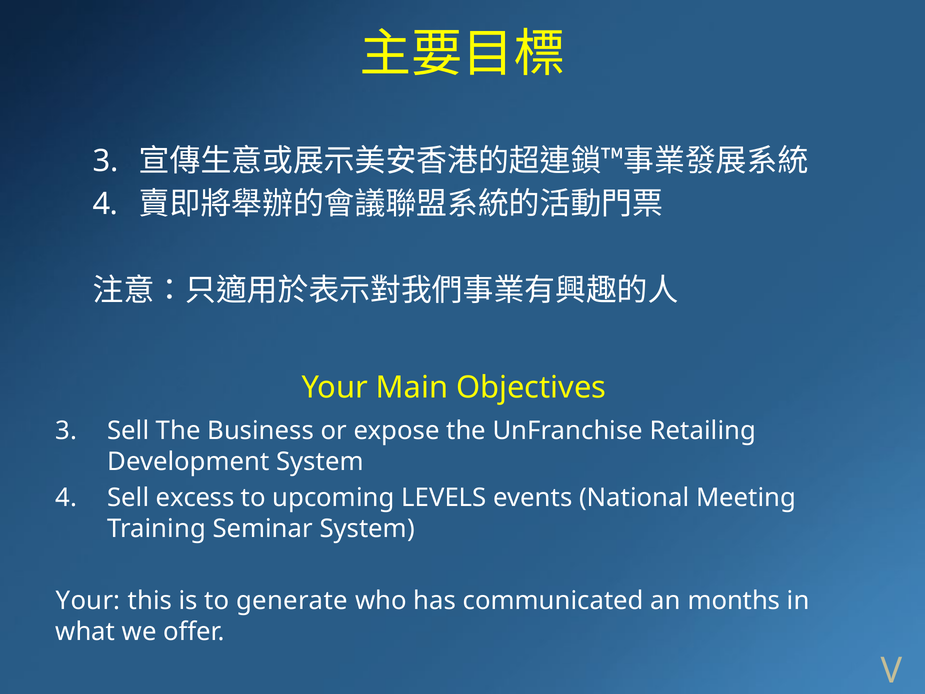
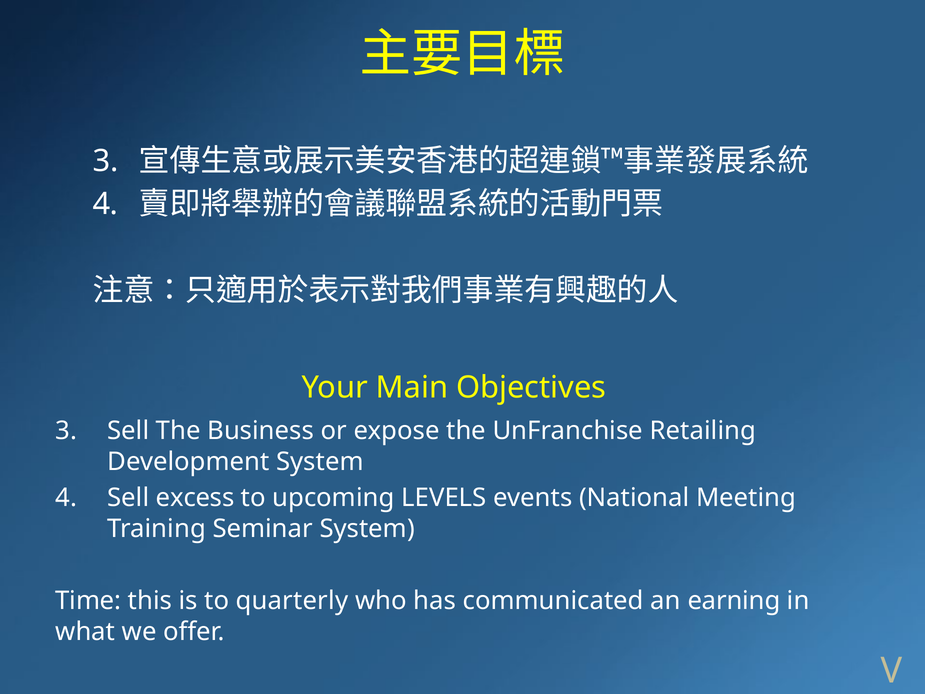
Your: Your -> Time (88, 601)
generate: generate -> quarterly (292, 601)
months: months -> earning (734, 601)
